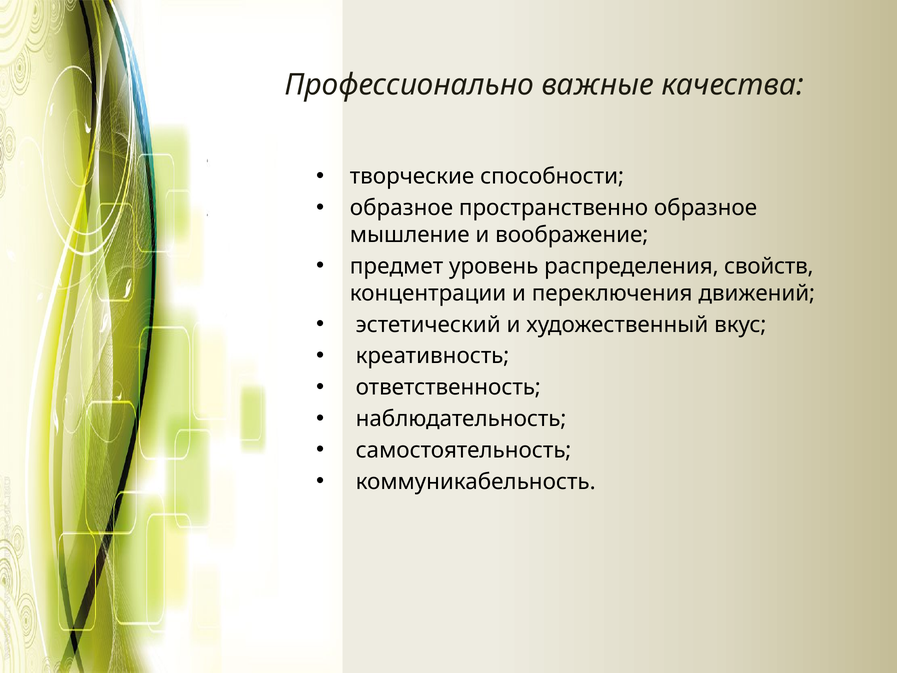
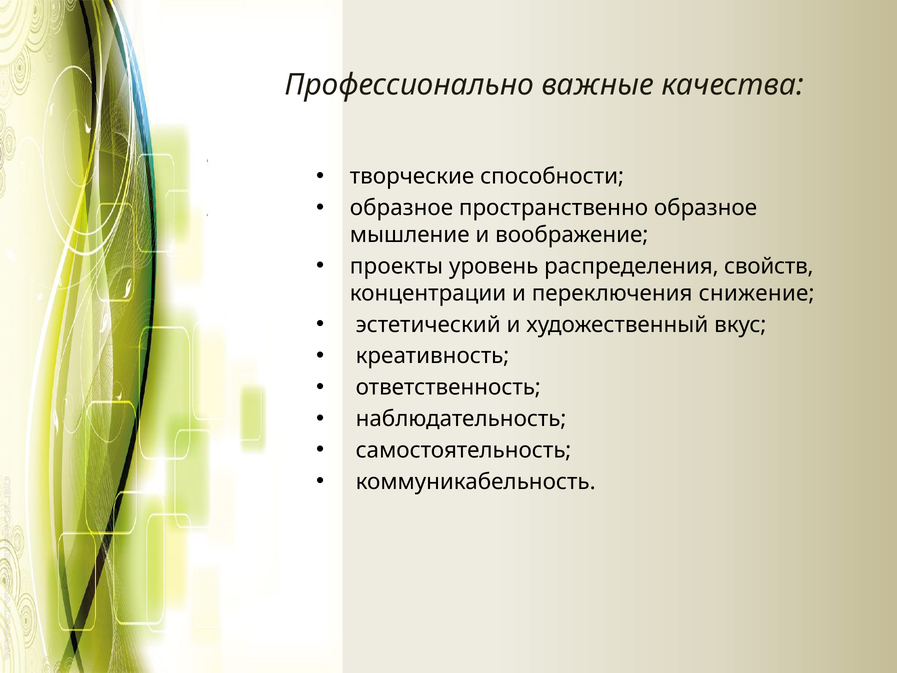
предмет: предмет -> проекты (396, 266)
движений: движений -> снижение (757, 293)
